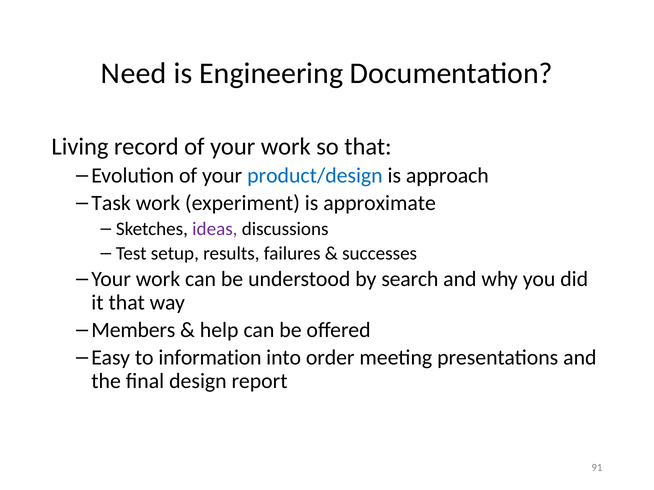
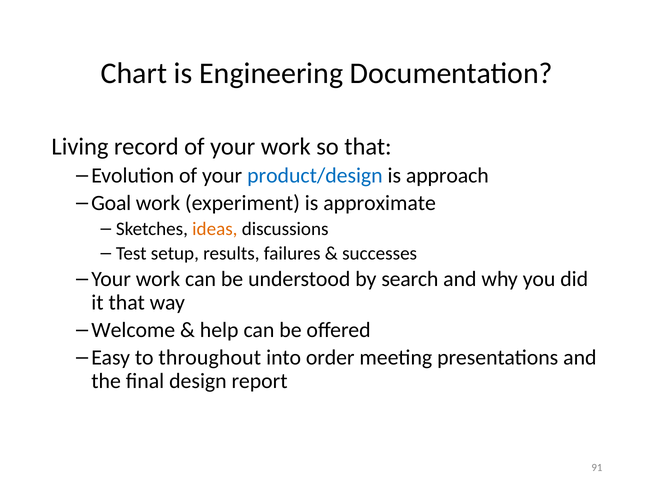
Need: Need -> Chart (134, 73)
Task: Task -> Goal (111, 203)
ideas colour: purple -> orange (215, 229)
Members: Members -> Welcome (133, 330)
information: information -> throughout (210, 358)
